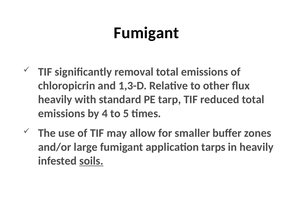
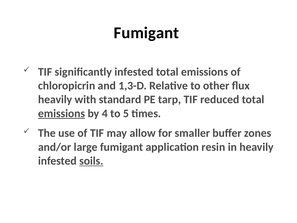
significantly removal: removal -> infested (134, 72)
emissions underline: none -> present (62, 113)
tarps: tarps -> resin (213, 147)
